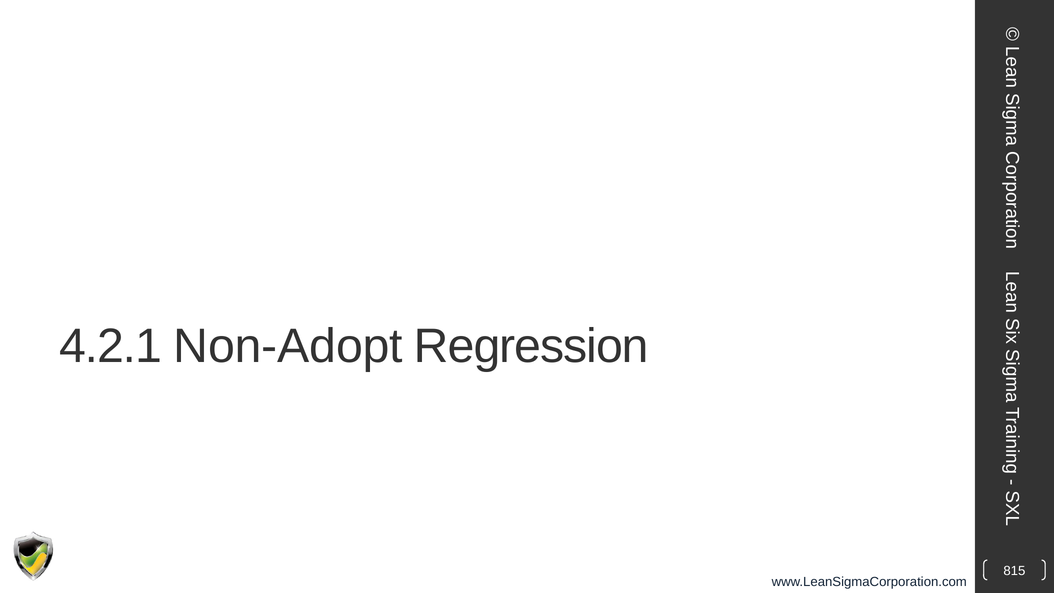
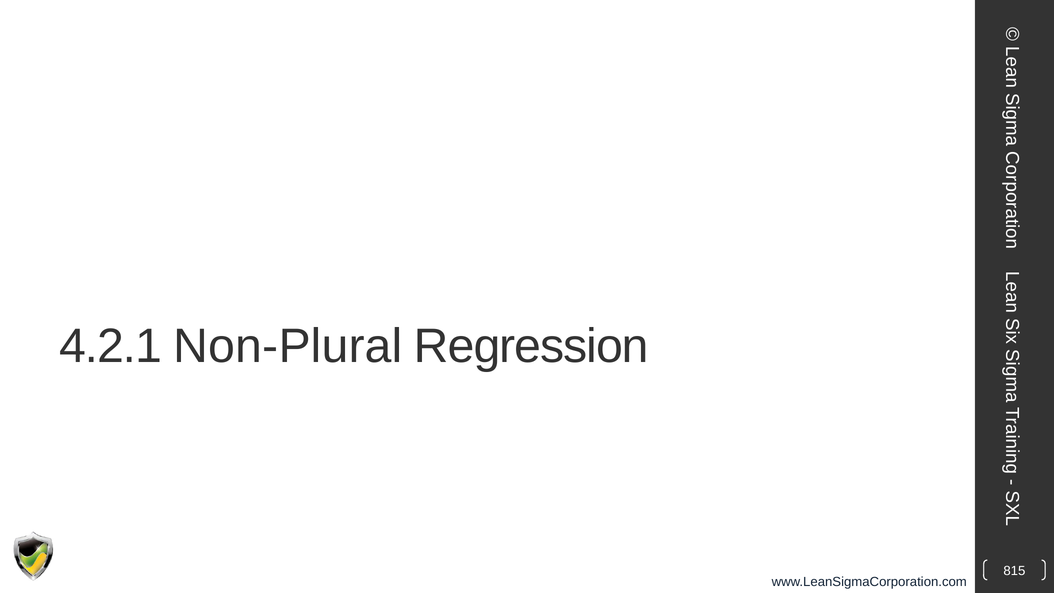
Non-Adopt: Non-Adopt -> Non-Plural (288, 346)
